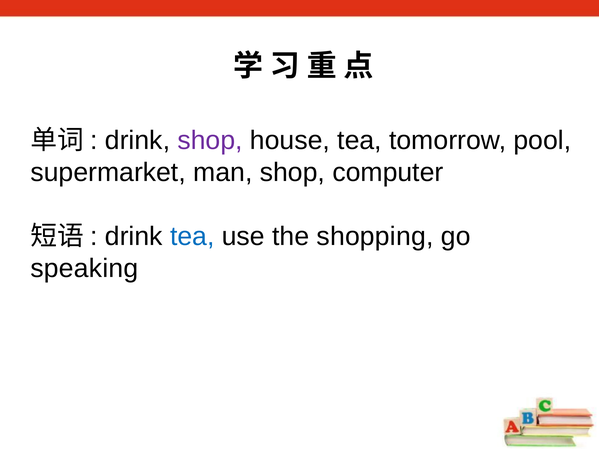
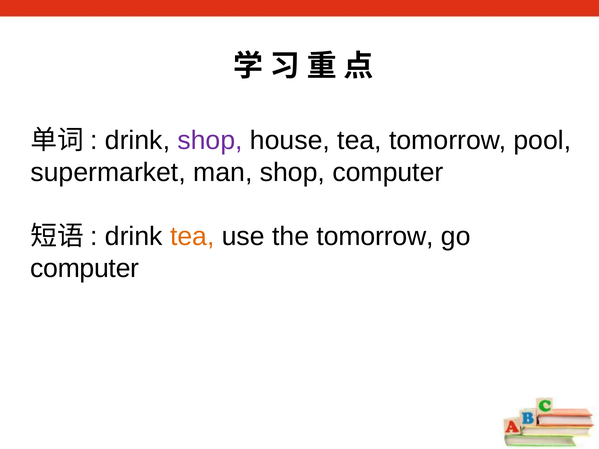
tea colour: blue -> orange (192, 236)
the shopping: shopping -> tomorrow (375, 236)
speaking: speaking -> computer (85, 268)
